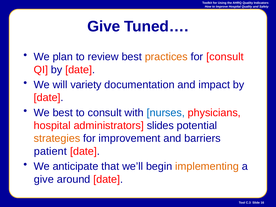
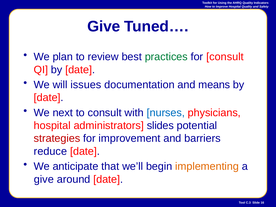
practices colour: orange -> green (166, 57)
variety: variety -> issues (86, 85)
impact: impact -> means (214, 85)
We best: best -> next (63, 113)
strategies colour: orange -> red (57, 138)
patient: patient -> reduce (50, 151)
